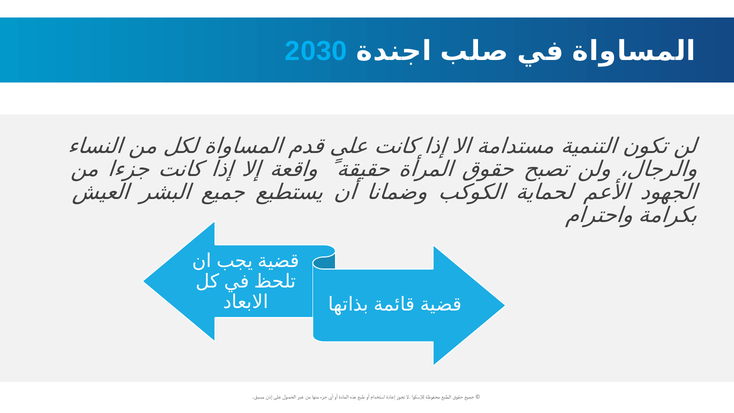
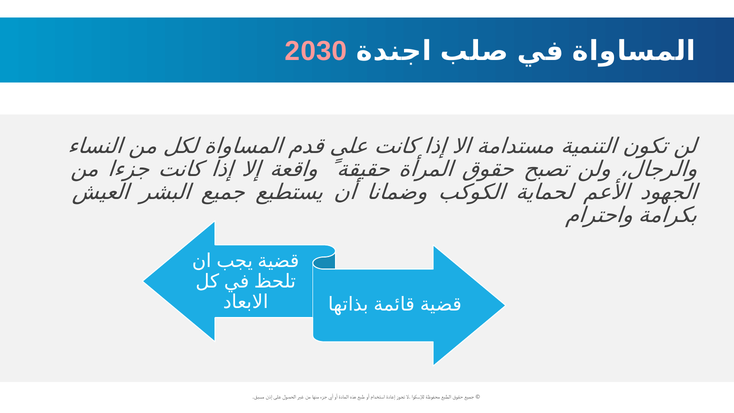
2030 colour: light blue -> pink (316, 51)
